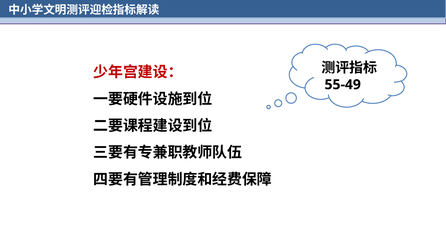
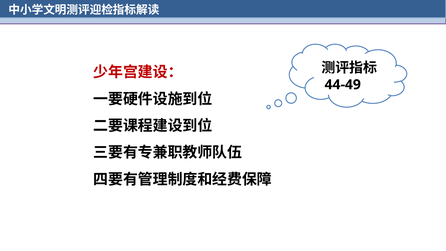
55-49: 55-49 -> 44-49 (343, 85)
